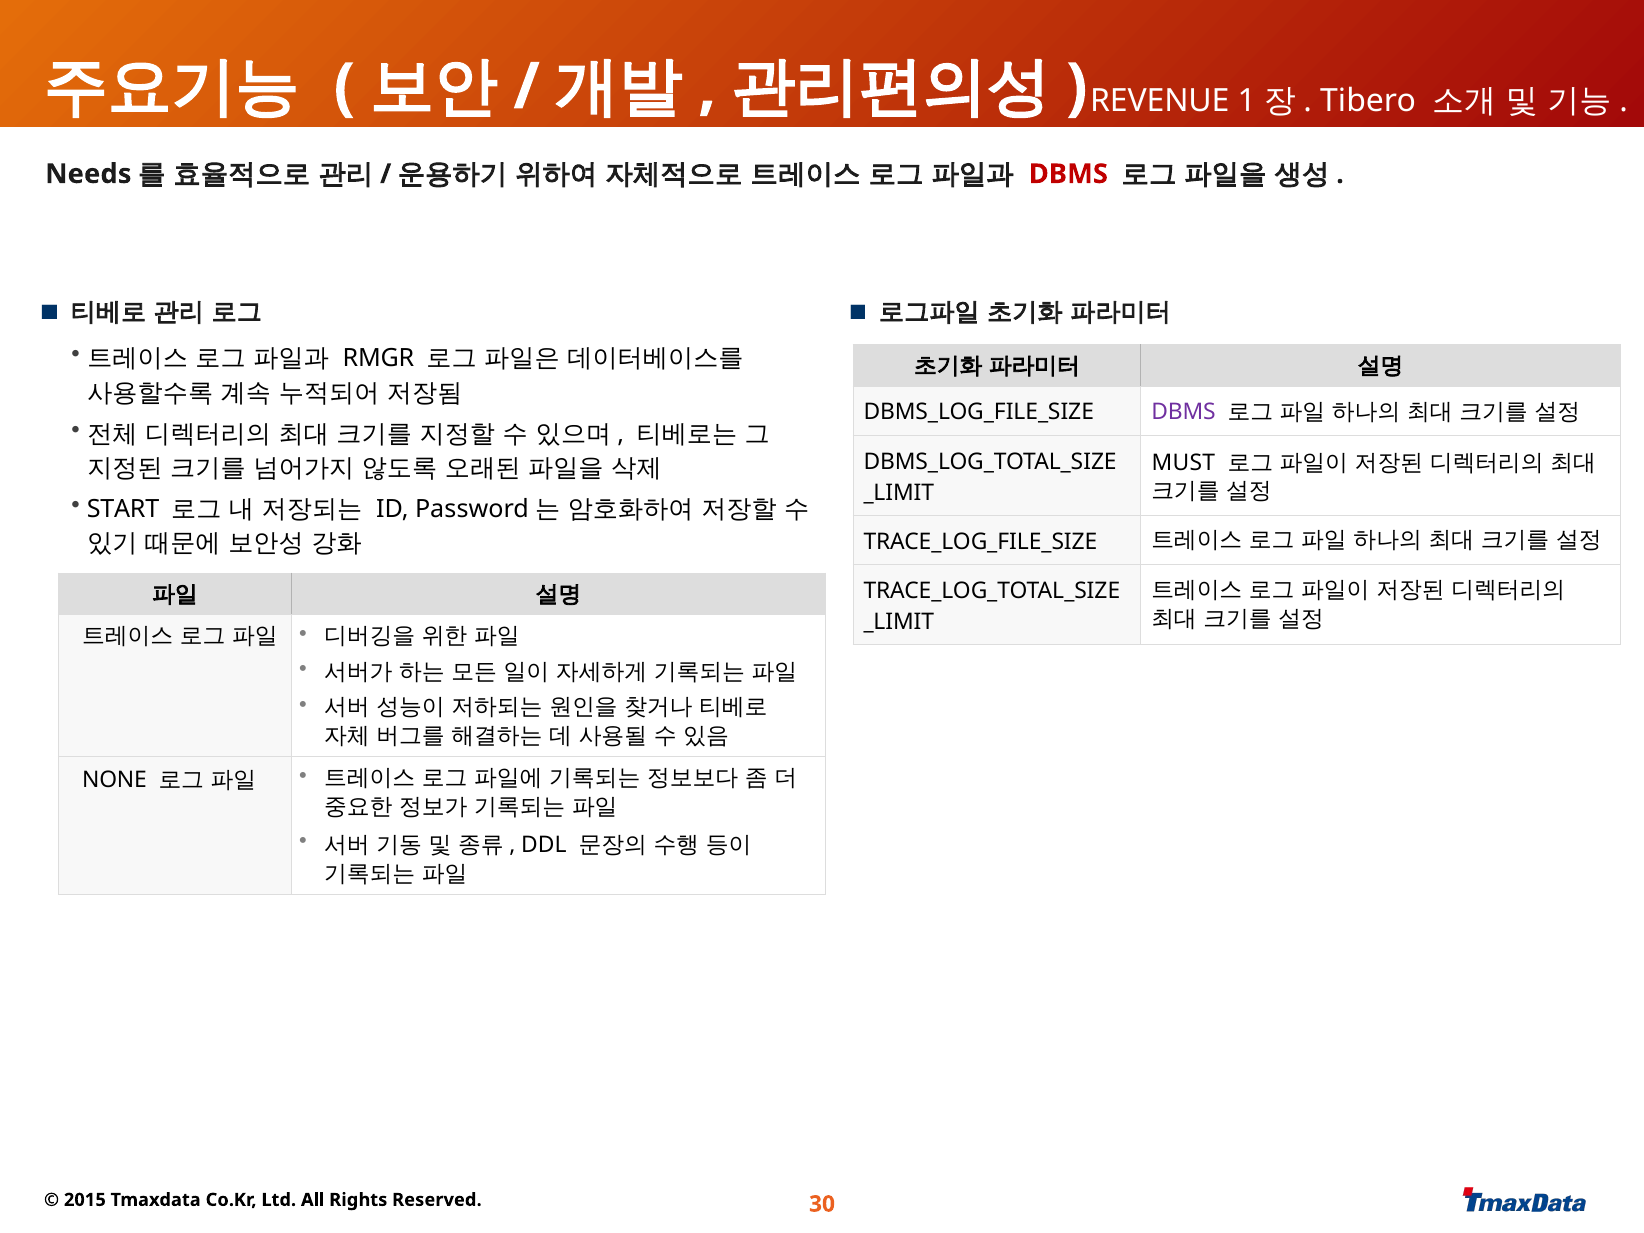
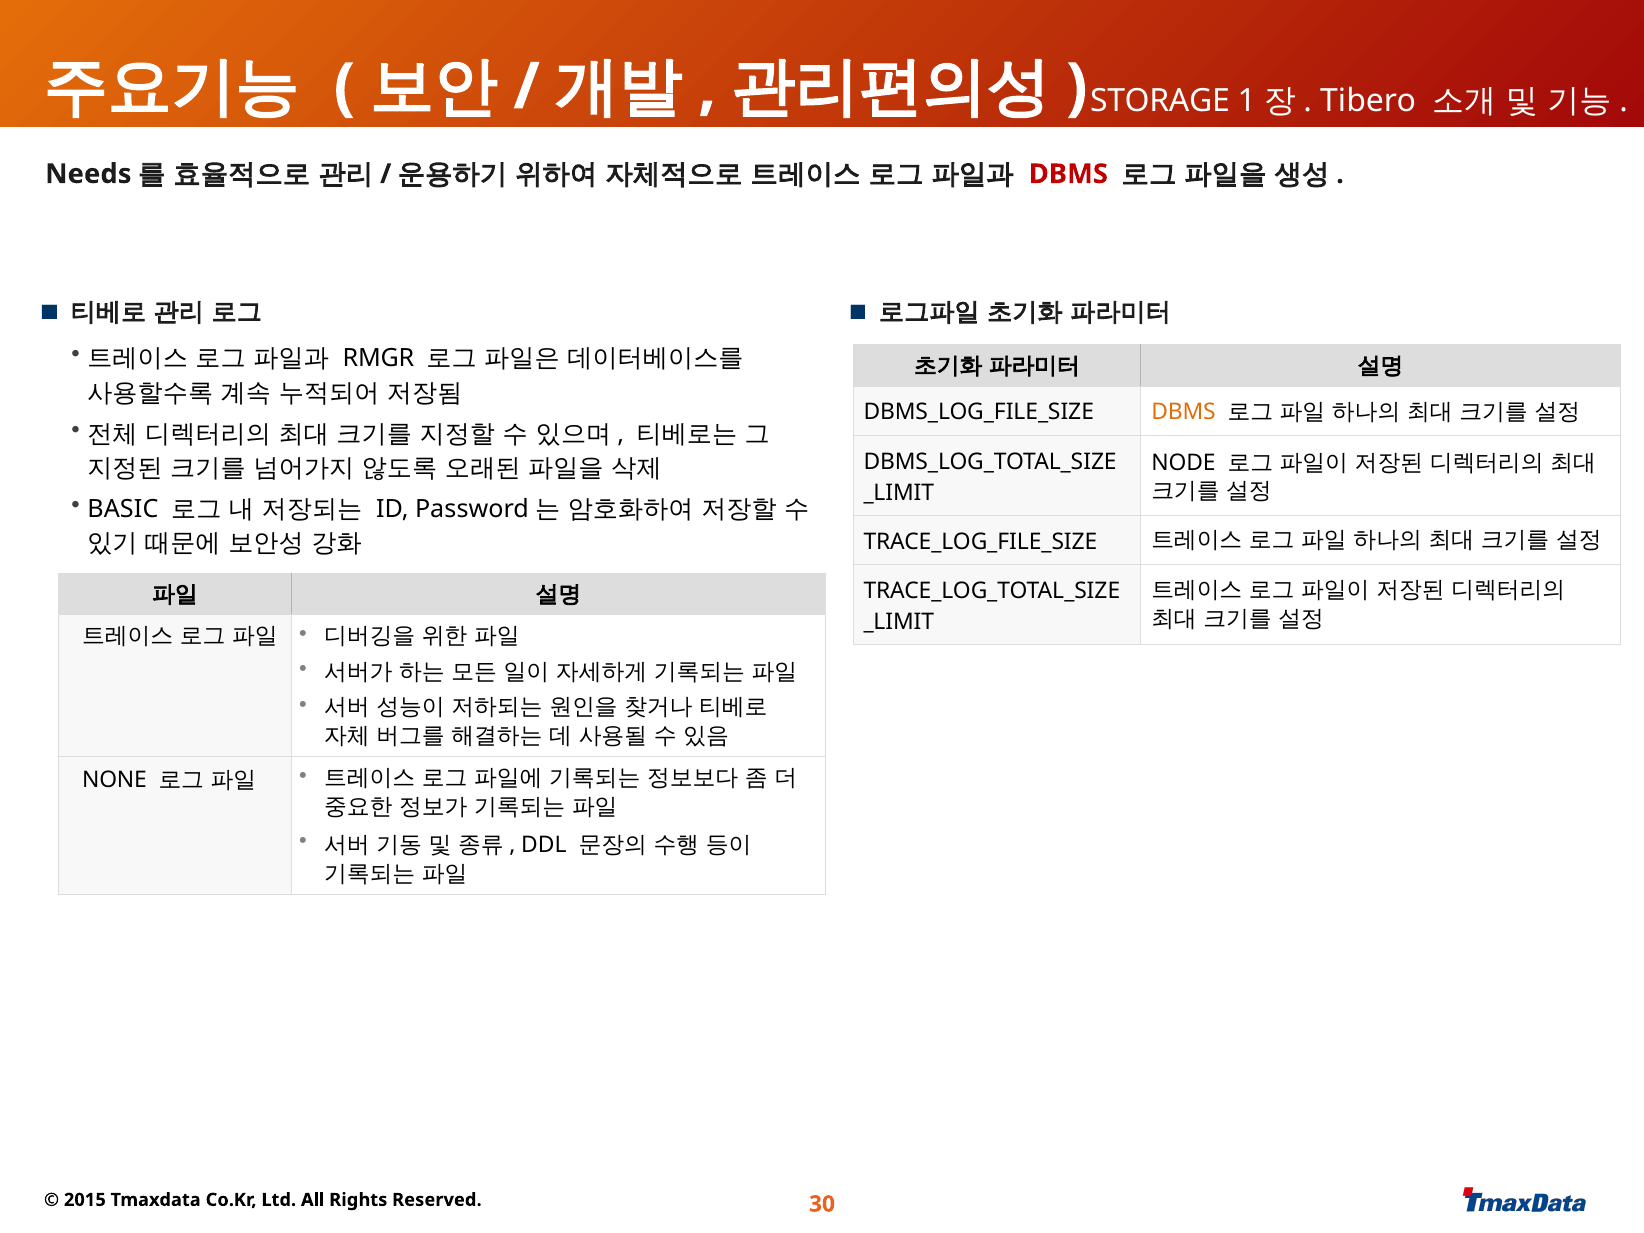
REVENUE: REVENUE -> STORAGE (1160, 101)
DBMS colour: purple -> orange (1183, 412)
MUST: MUST -> NODE (1183, 463)
START: START -> BASIC (123, 509)
